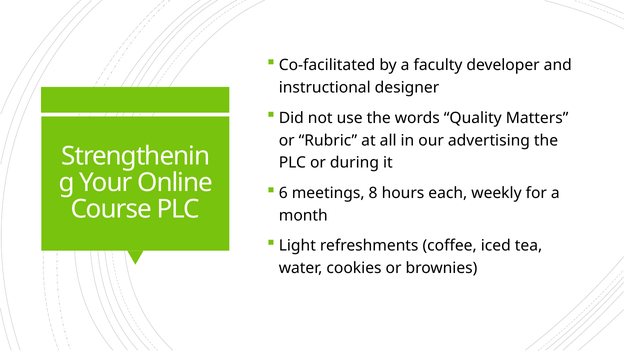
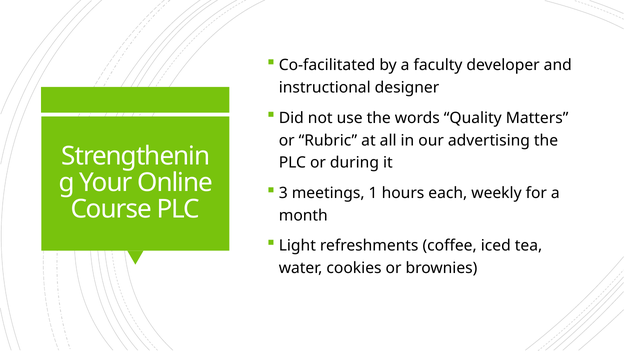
6: 6 -> 3 (283, 193)
8: 8 -> 1 (373, 193)
